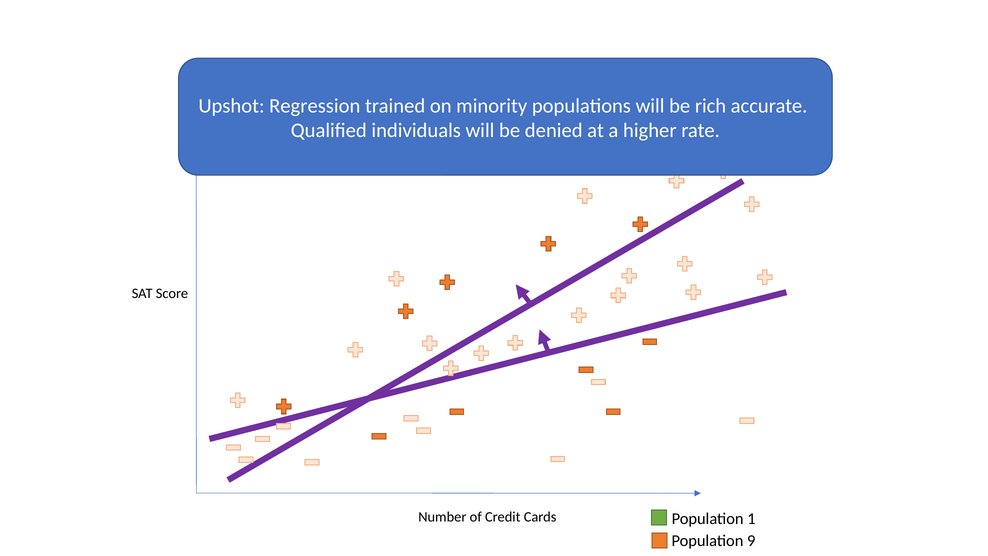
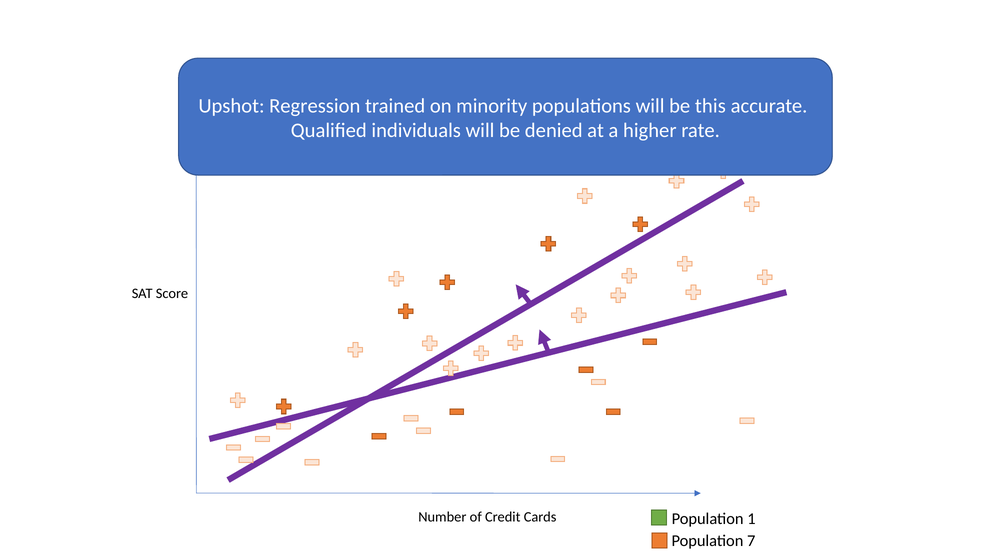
rich: rich -> this (710, 106)
9: 9 -> 7 (751, 540)
